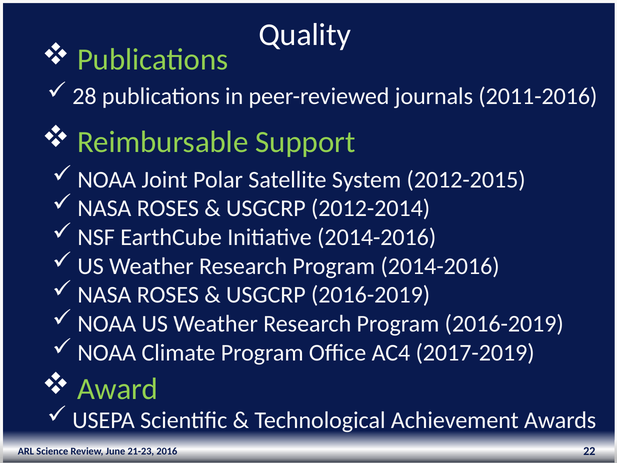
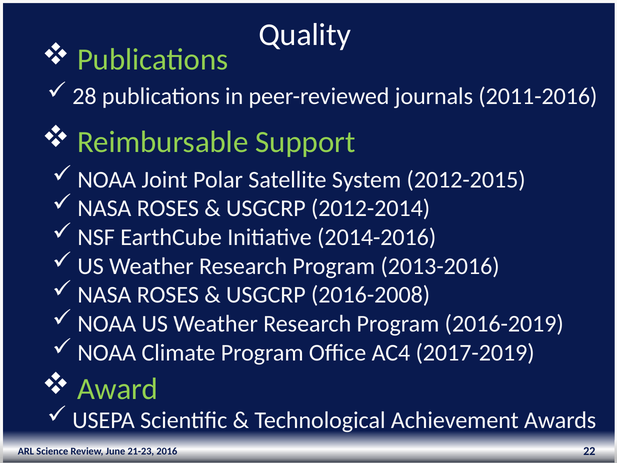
Program 2014-2016: 2014-2016 -> 2013-2016 (440, 266)
USGCRP 2016-2019: 2016-2019 -> 2016-2008 (371, 295)
